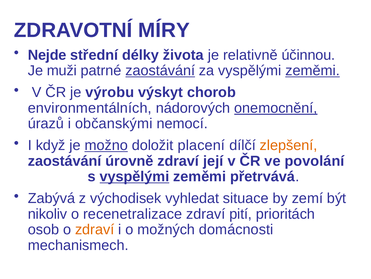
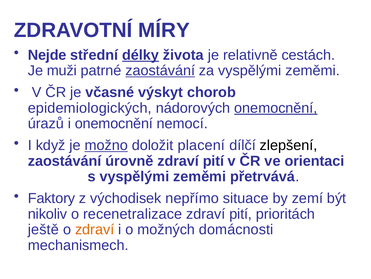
délky underline: none -> present (141, 55)
účinnou: účinnou -> cestách (308, 55)
zeměmi underline: present -> none (313, 70)
výrobu: výrobu -> včasné (110, 92)
environmentálních: environmentálních -> epidemiologických (90, 108)
i občanskými: občanskými -> onemocnění (114, 123)
zlepšení colour: orange -> black (289, 145)
úrovně zdraví její: její -> pití (213, 161)
povolání: povolání -> orientaci (315, 161)
vyspělými underline: present -> none (134, 176)
Zabývá: Zabývá -> Faktory (51, 198)
vyhledat: vyhledat -> nepřímo (192, 198)
osob: osob -> ještě (43, 229)
